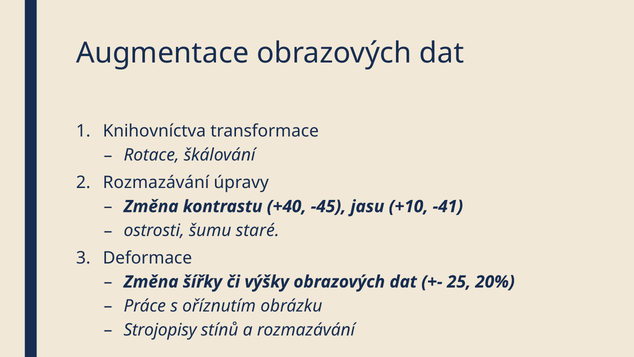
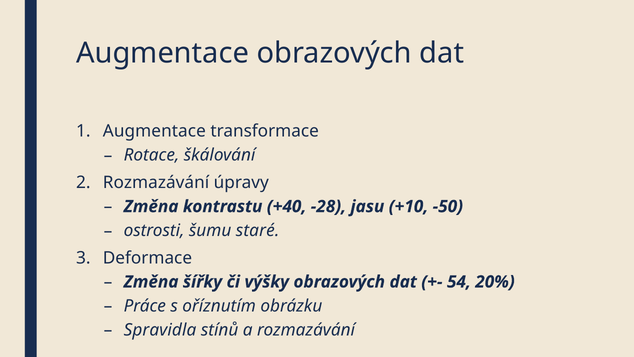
Knihovníctva: Knihovníctva -> Augmentace (154, 131)
-45: -45 -> -28 (328, 206)
-41: -41 -> -50 (448, 206)
25: 25 -> 54 (459, 282)
Strojopisy: Strojopisy -> Spravidla (160, 330)
